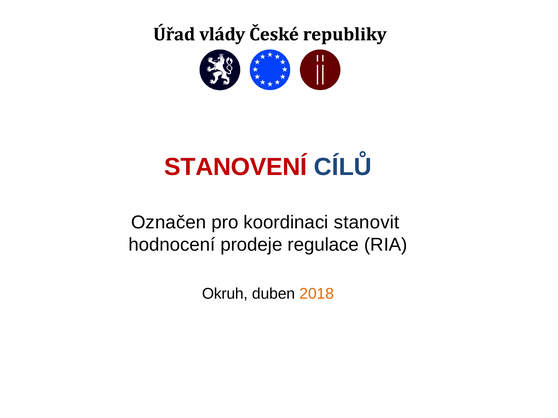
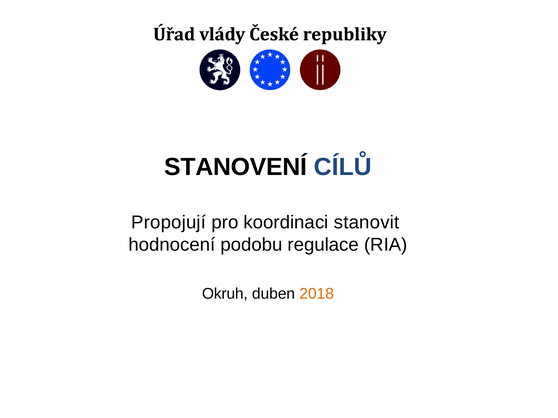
STANOVENÍ colour: red -> black (236, 167)
Označen: Označen -> Propojují (169, 223)
prodeje: prodeje -> podobu (251, 245)
